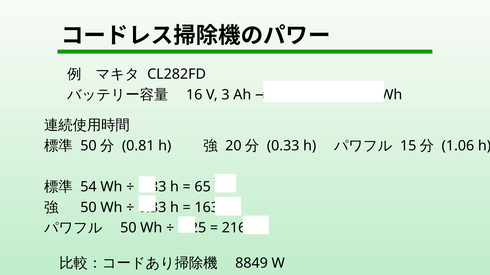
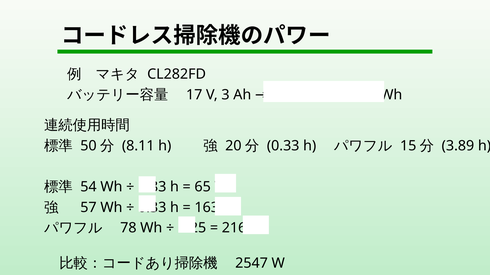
16: 16 -> 17 (194, 95)
0.81: 0.81 -> 8.11 (138, 146)
1.06: 1.06 -> 3.89 (458, 146)
50: 50 -> 57 (88, 208)
50: 50 -> 78 (128, 228)
8849: 8849 -> 2547 (252, 264)
